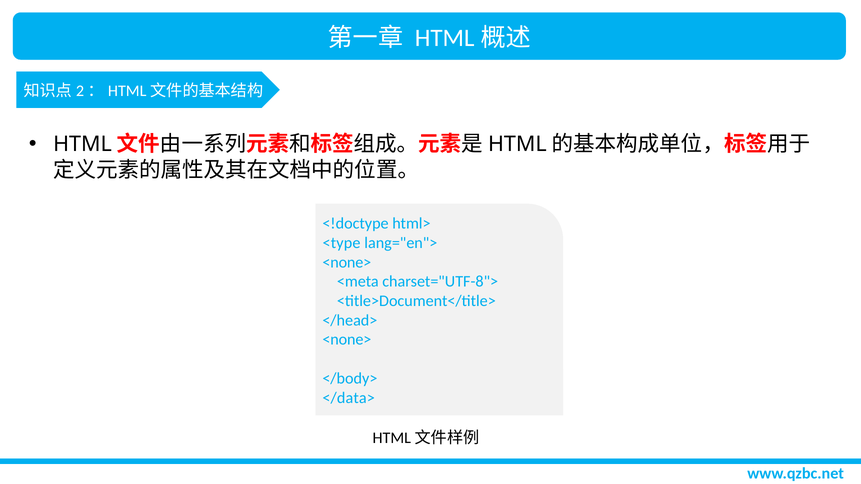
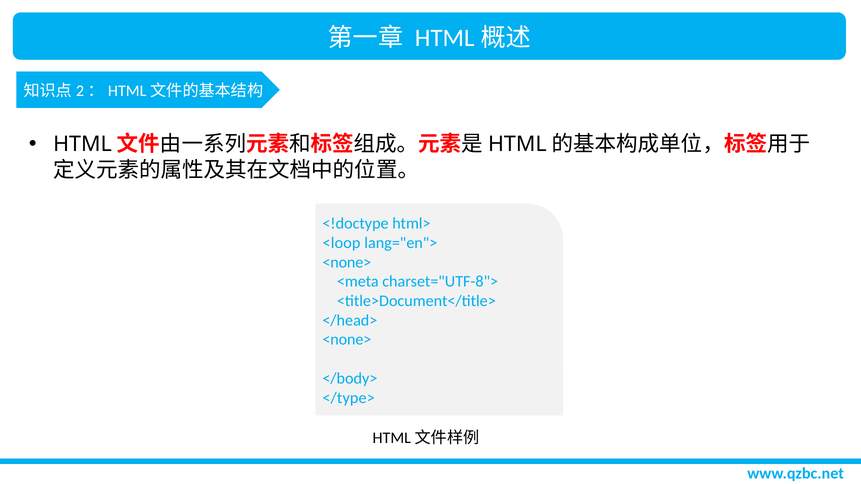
<type: <type -> <loop (342, 243)
</data>: </data> -> </type> (349, 398)
